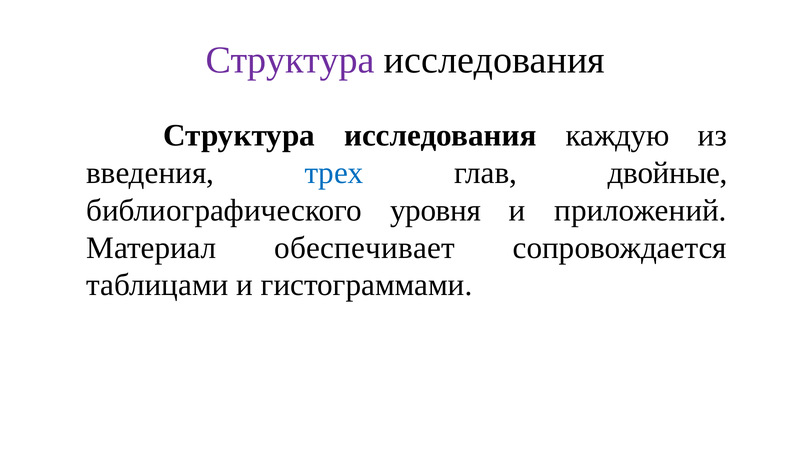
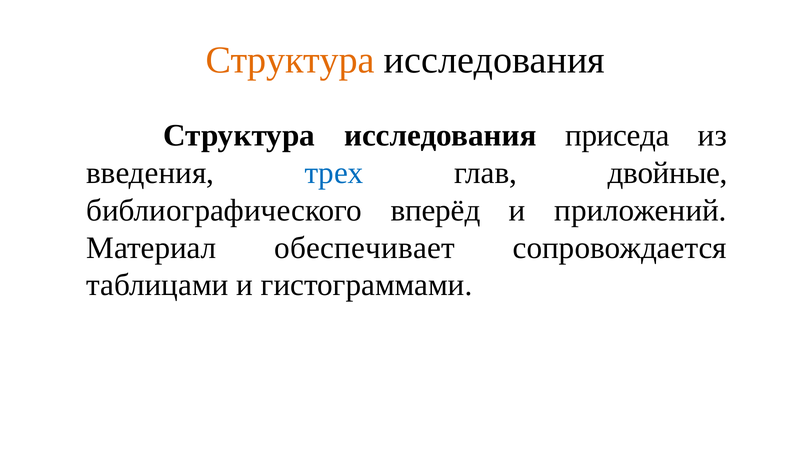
Структура colour: purple -> orange (290, 60)
каждую: каждую -> приседа (618, 135)
уровня: уровня -> вперёд (435, 210)
